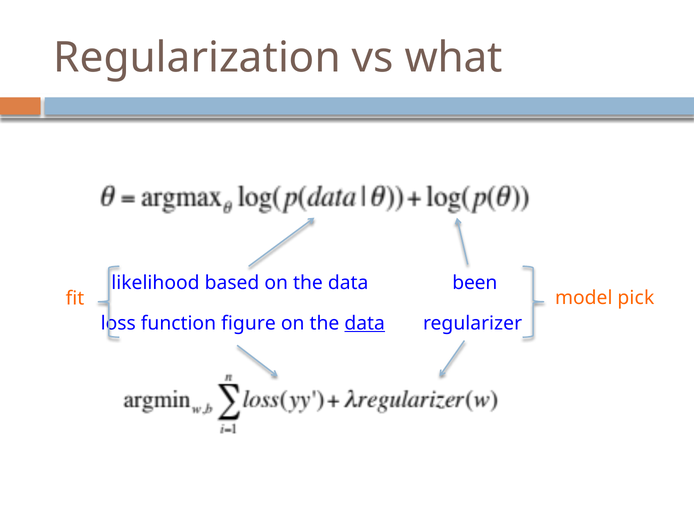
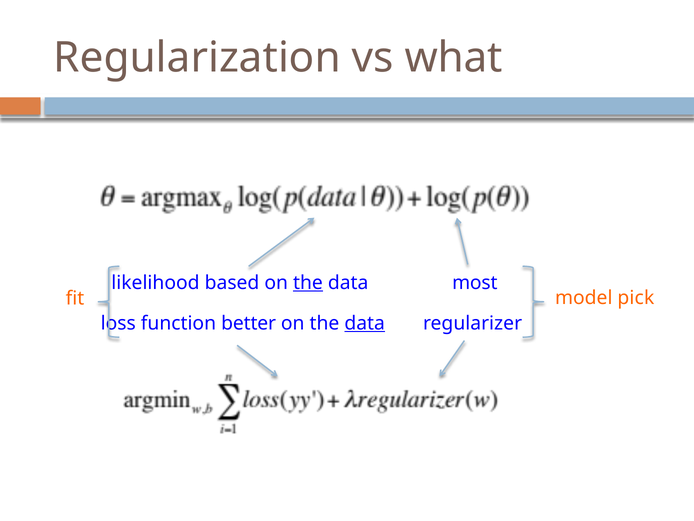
the underline: none -> present (308, 282)
been: been -> most (475, 282)
figure: figure -> better (249, 323)
